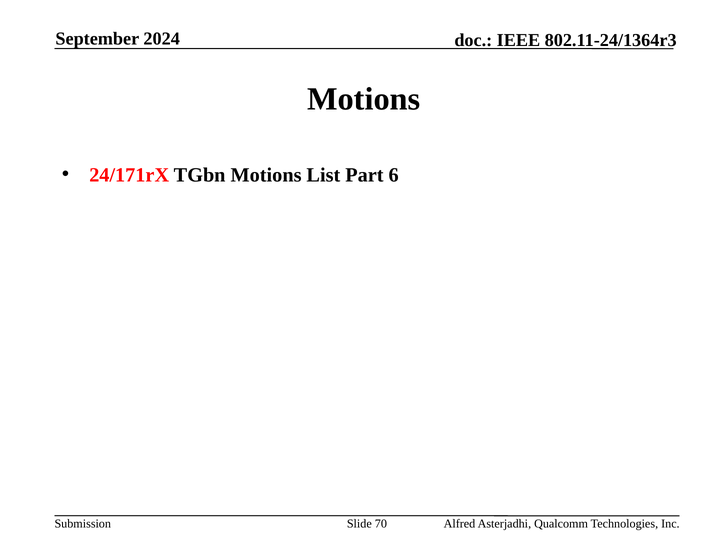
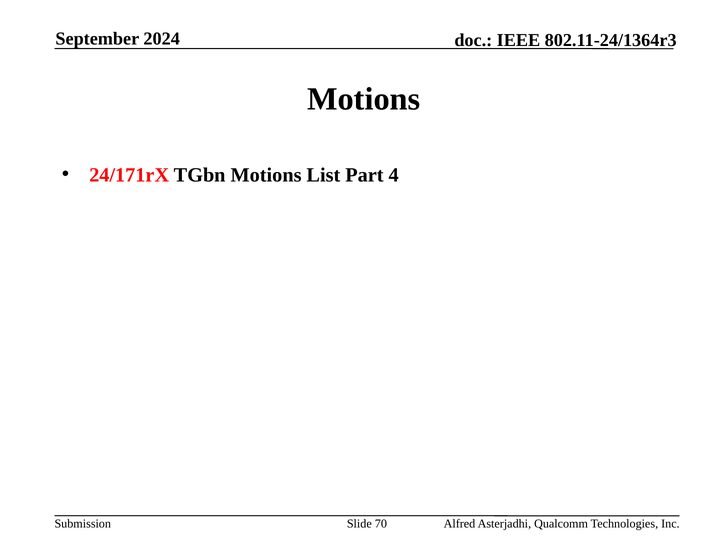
6: 6 -> 4 (394, 175)
